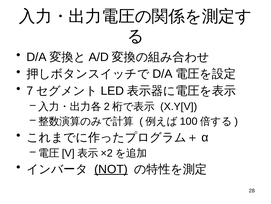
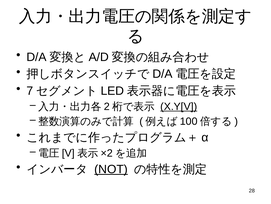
X.Y[V underline: none -> present (179, 106)
